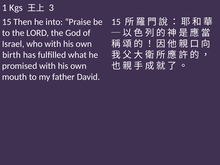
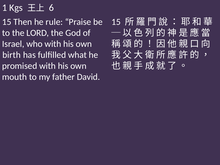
3: 3 -> 6 (51, 8)
into: into -> rule (54, 22)
